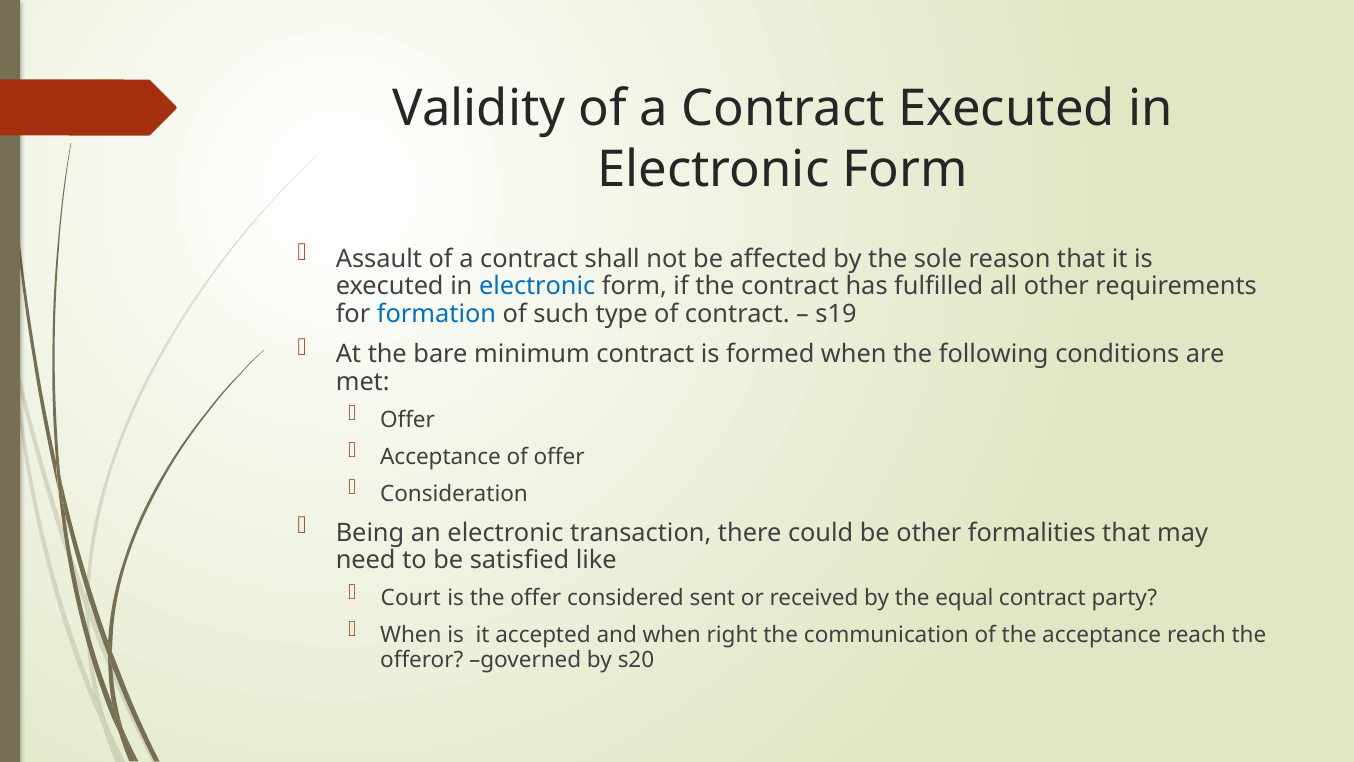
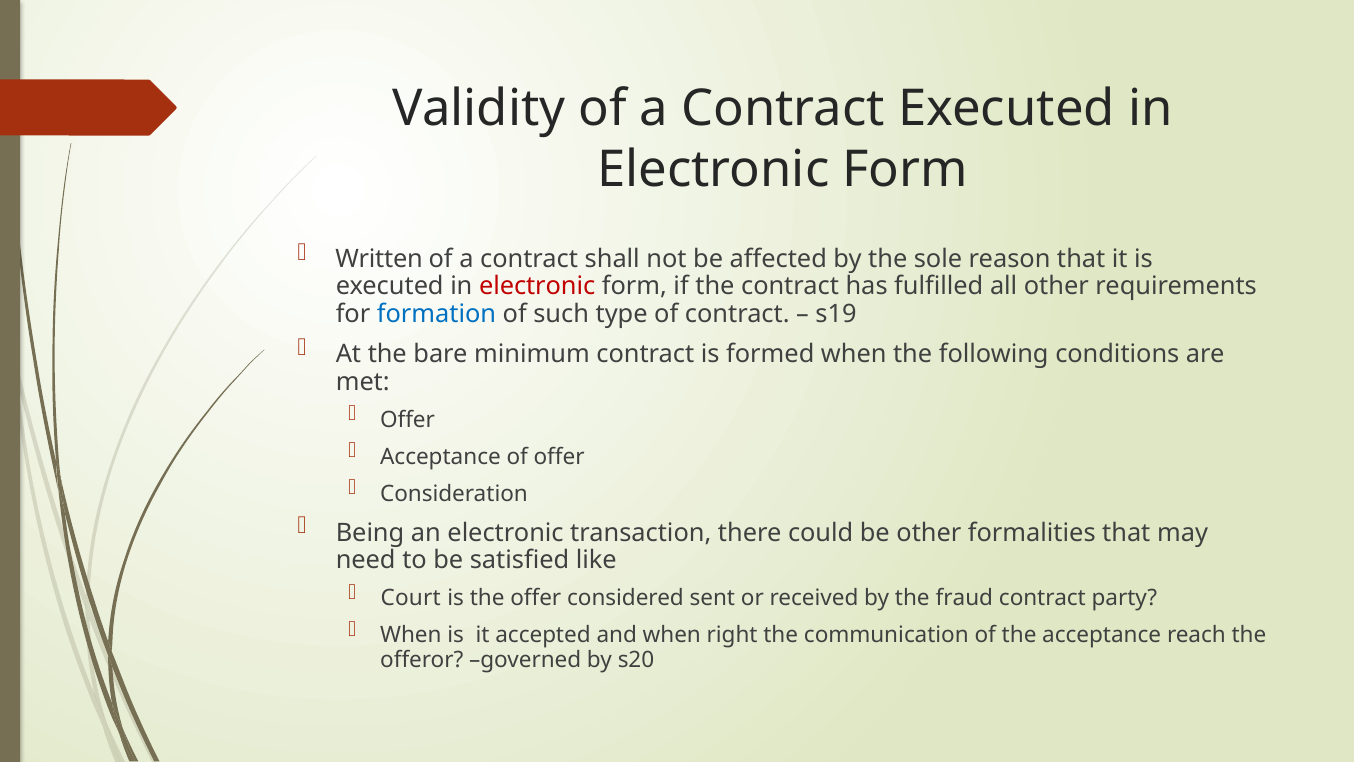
Assault: Assault -> Written (379, 259)
electronic colour: blue -> red (537, 286)
equal: equal -> fraud (964, 598)
